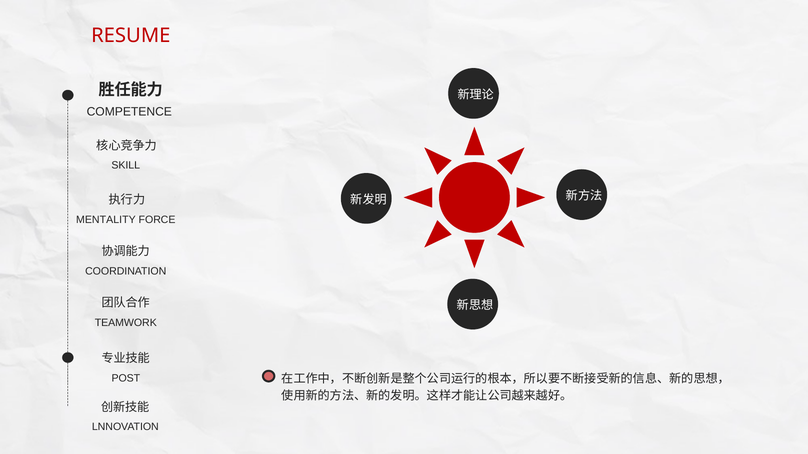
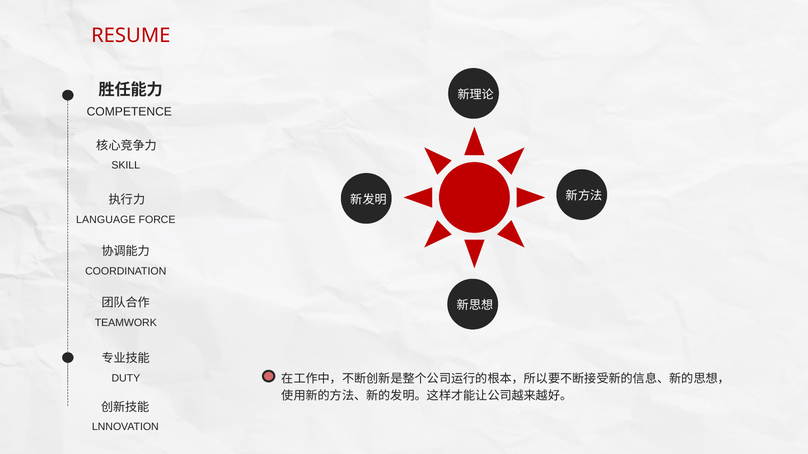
MENTALITY: MENTALITY -> LANGUAGE (106, 220)
POST: POST -> DUTY (126, 378)
